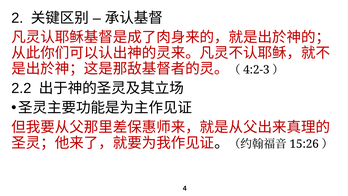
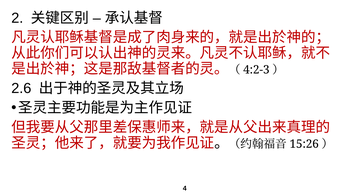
2.2: 2.2 -> 2.6 (21, 88)
